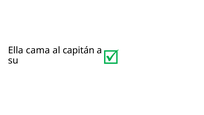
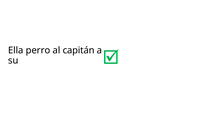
cama: cama -> perro (38, 50)
